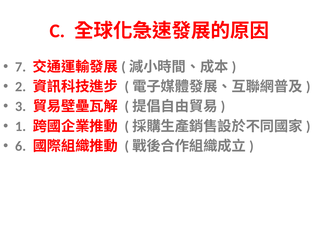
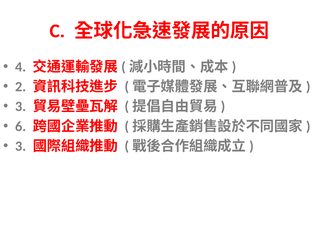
7: 7 -> 4 (21, 67)
1: 1 -> 6 (21, 126)
6: 6 -> 3 (21, 146)
